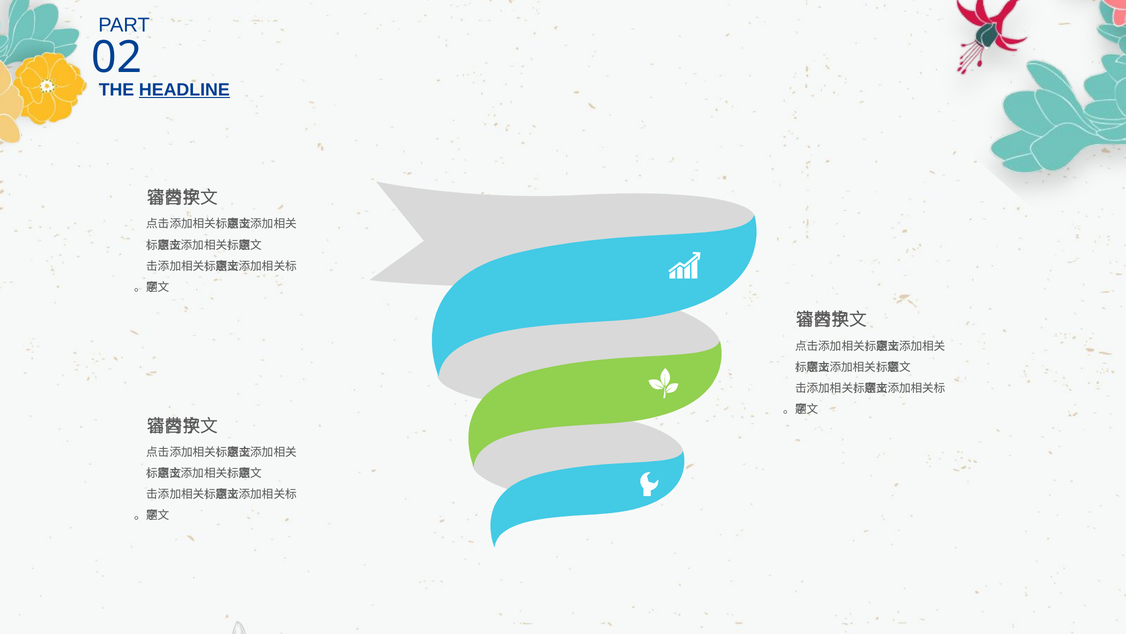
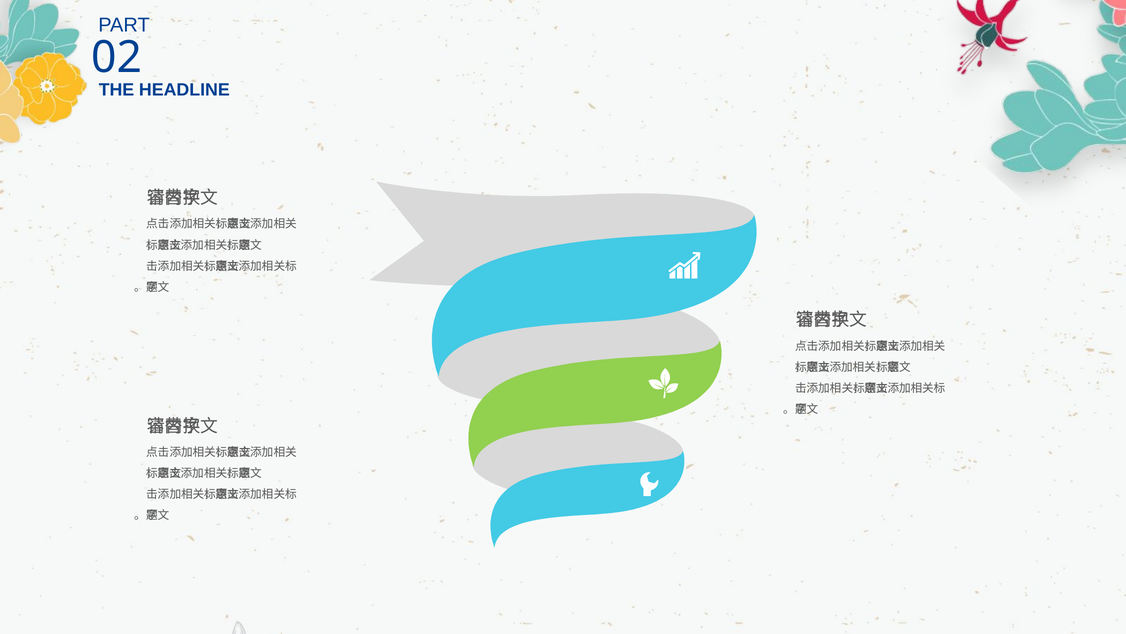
HEADLINE underline: present -> none (184, 90)
